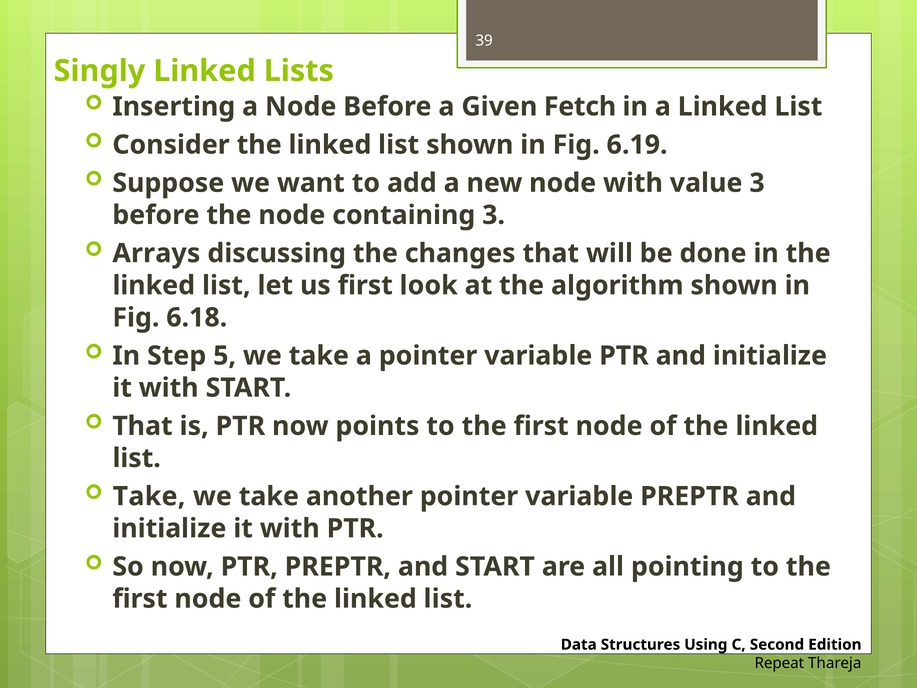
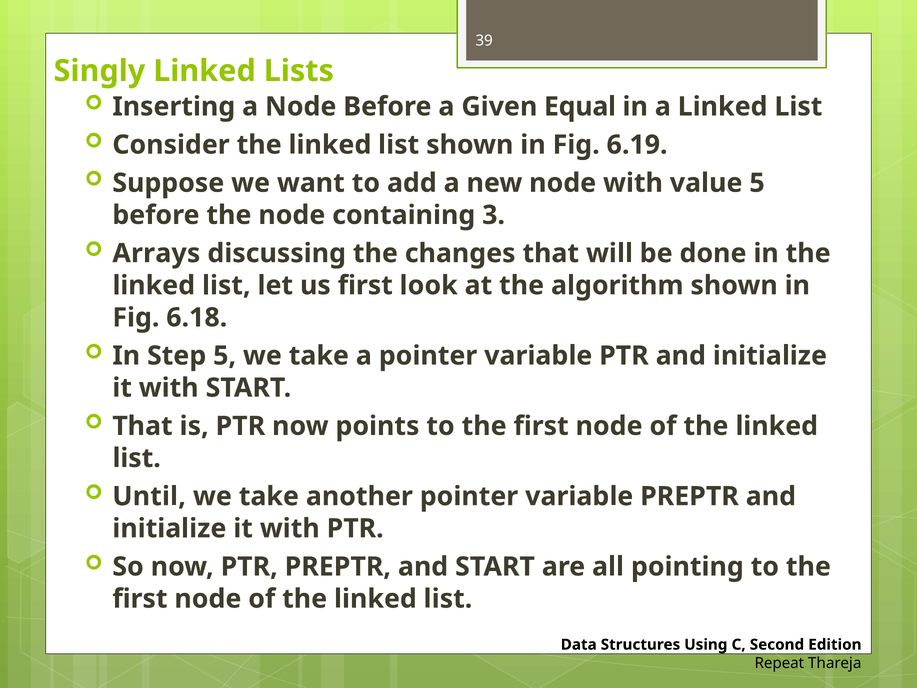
Fetch: Fetch -> Equal (580, 107)
value 3: 3 -> 5 (757, 183)
Take: Take -> Until (149, 496)
